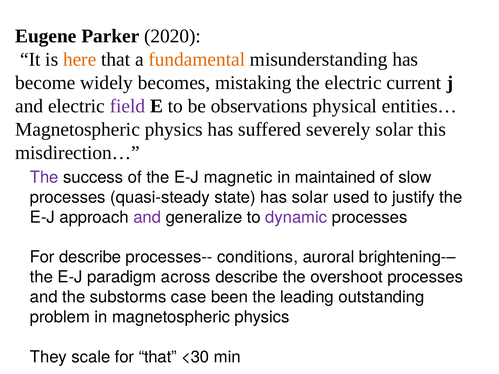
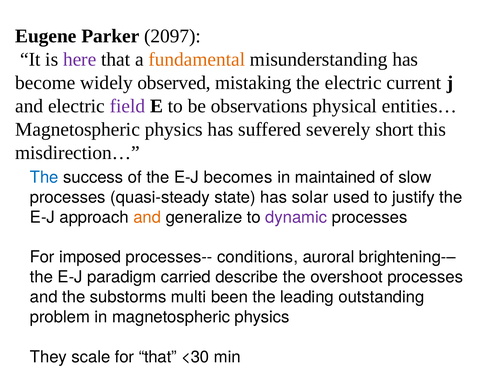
2020: 2020 -> 2097 (173, 36)
here colour: orange -> purple (80, 60)
becomes: becomes -> observed (174, 83)
severely solar: solar -> short (394, 129)
The colour: purple -> blue (44, 177)
magnetic: magnetic -> becomes (238, 177)
and colour: purple -> orange (147, 217)
For describe: describe -> imposed (90, 257)
across: across -> carried (186, 277)
case: case -> multi (189, 297)
